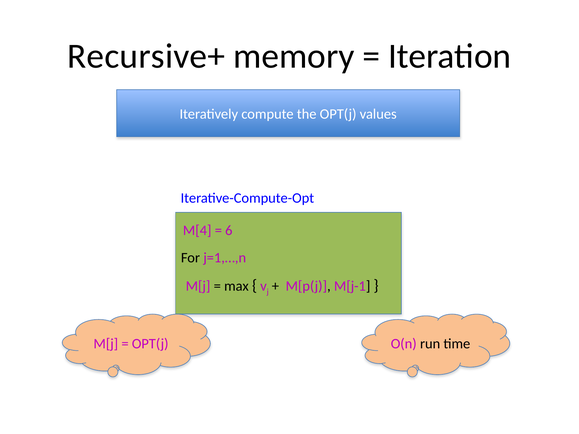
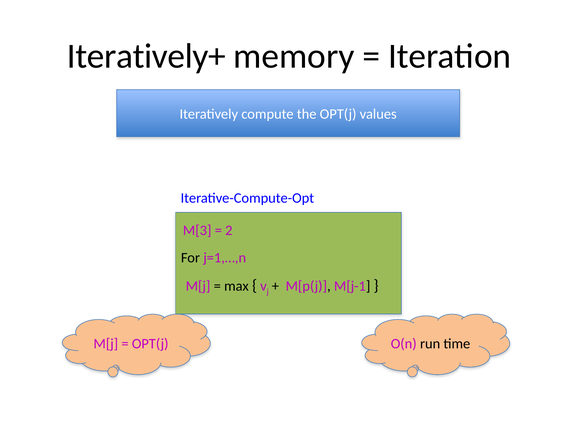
Recursive+: Recursive+ -> Iteratively+ (146, 56)
M[4: M[4 -> M[3 (197, 230)
6: 6 -> 2 (229, 230)
